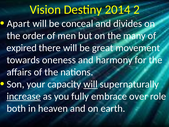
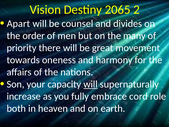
2014: 2014 -> 2065 (118, 10)
conceal: conceal -> counsel (77, 24)
expired: expired -> priority (22, 48)
increase underline: present -> none (24, 96)
over: over -> cord (139, 96)
